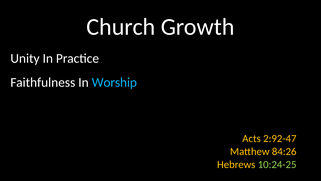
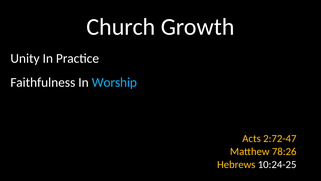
2:92-47: 2:92-47 -> 2:72-47 (280, 138)
84:26: 84:26 -> 78:26 (284, 151)
10:24-25 colour: light green -> white (277, 164)
